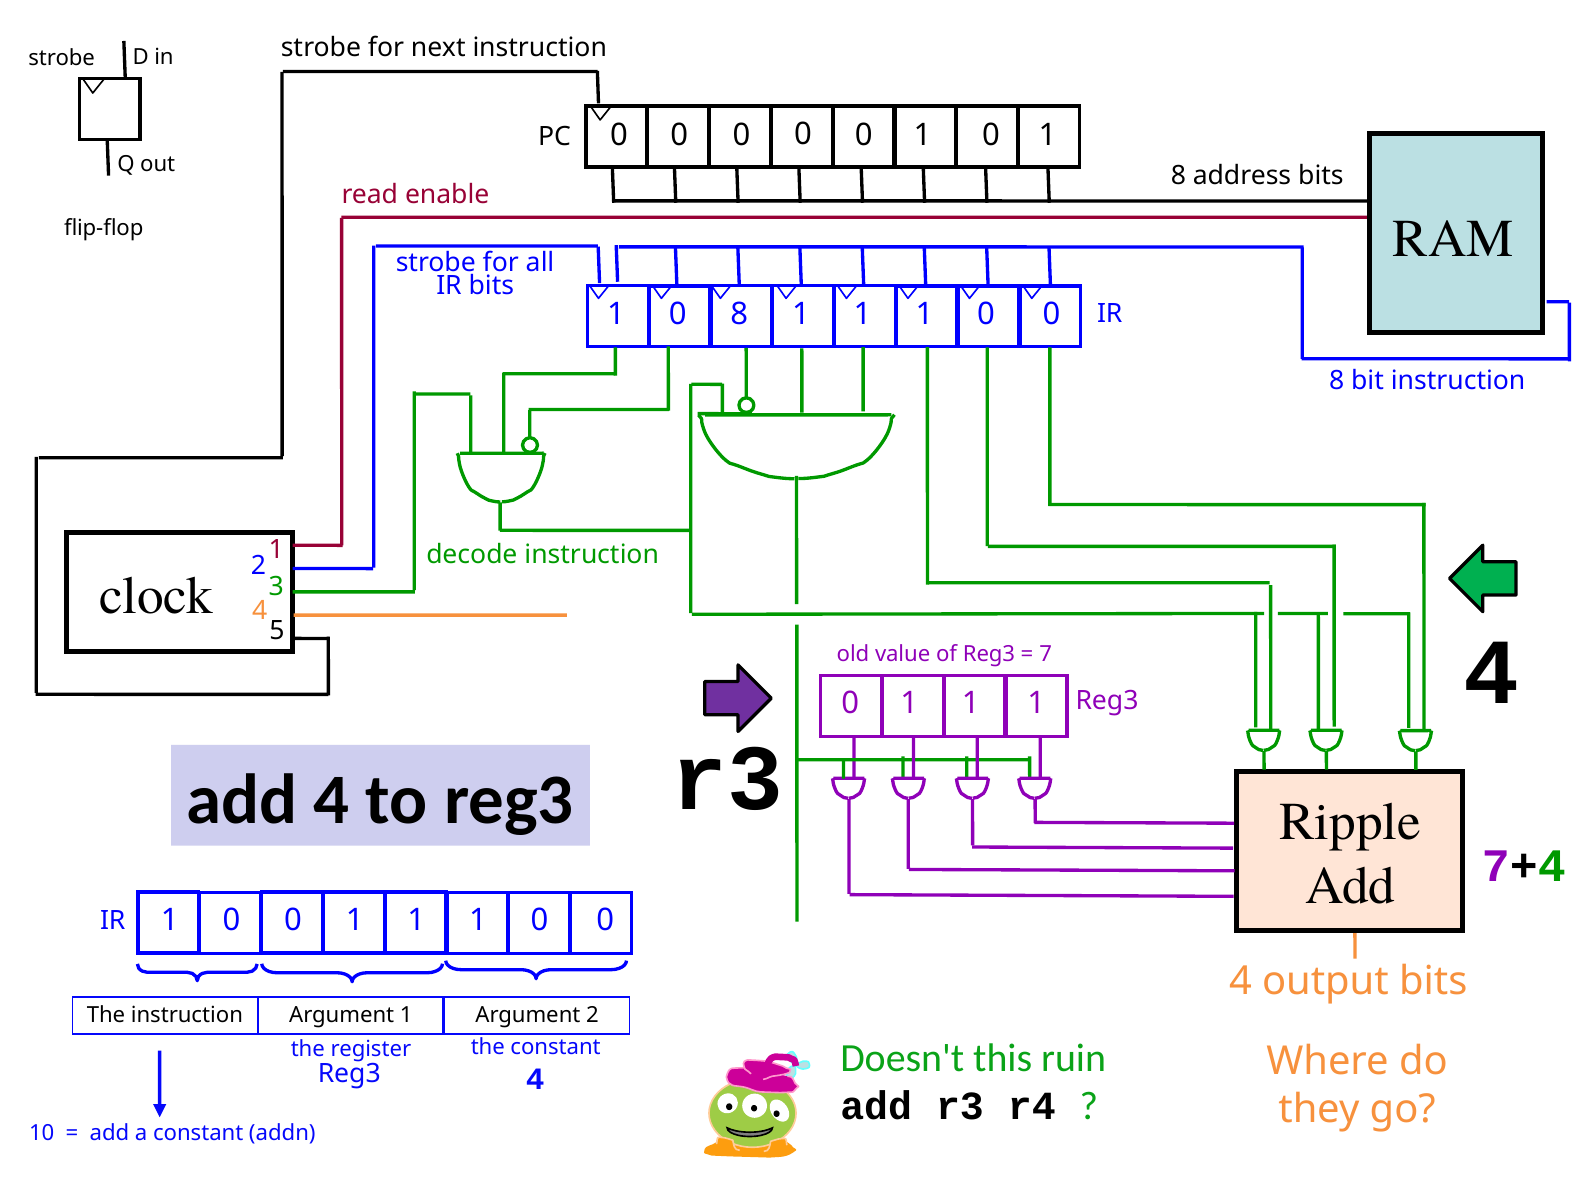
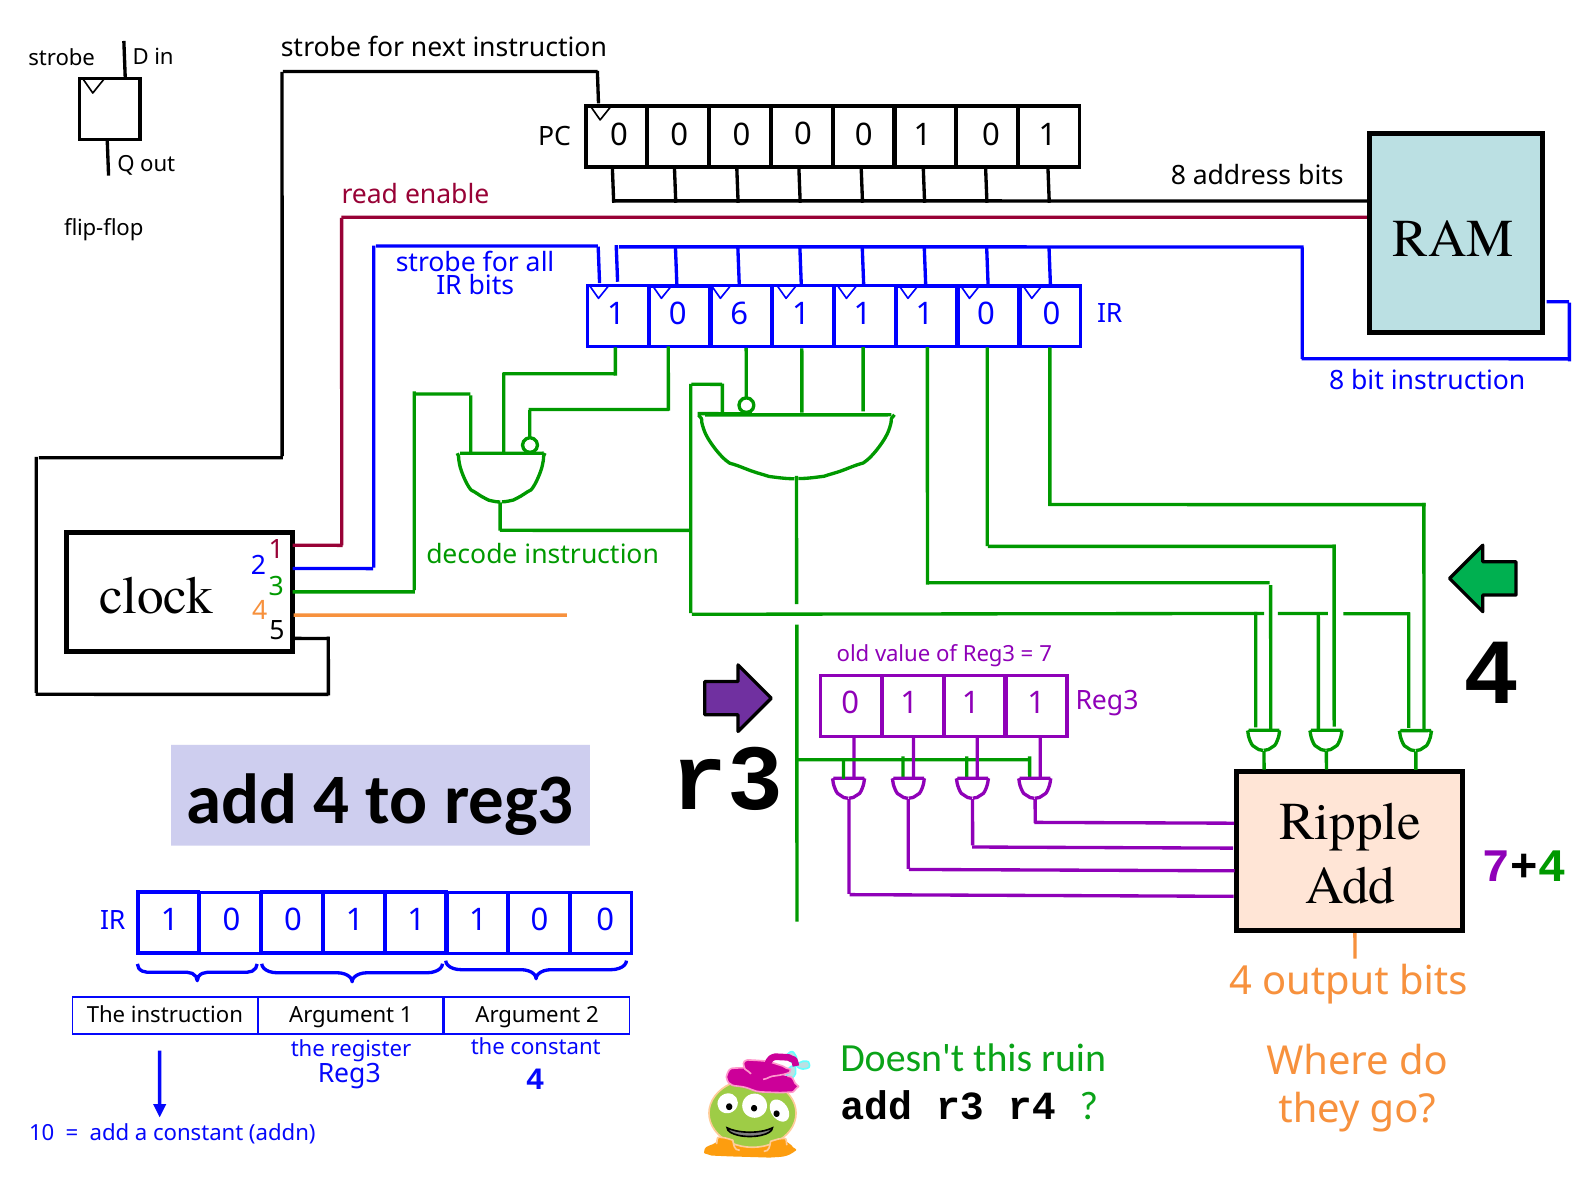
0 8: 8 -> 6 (739, 314)
